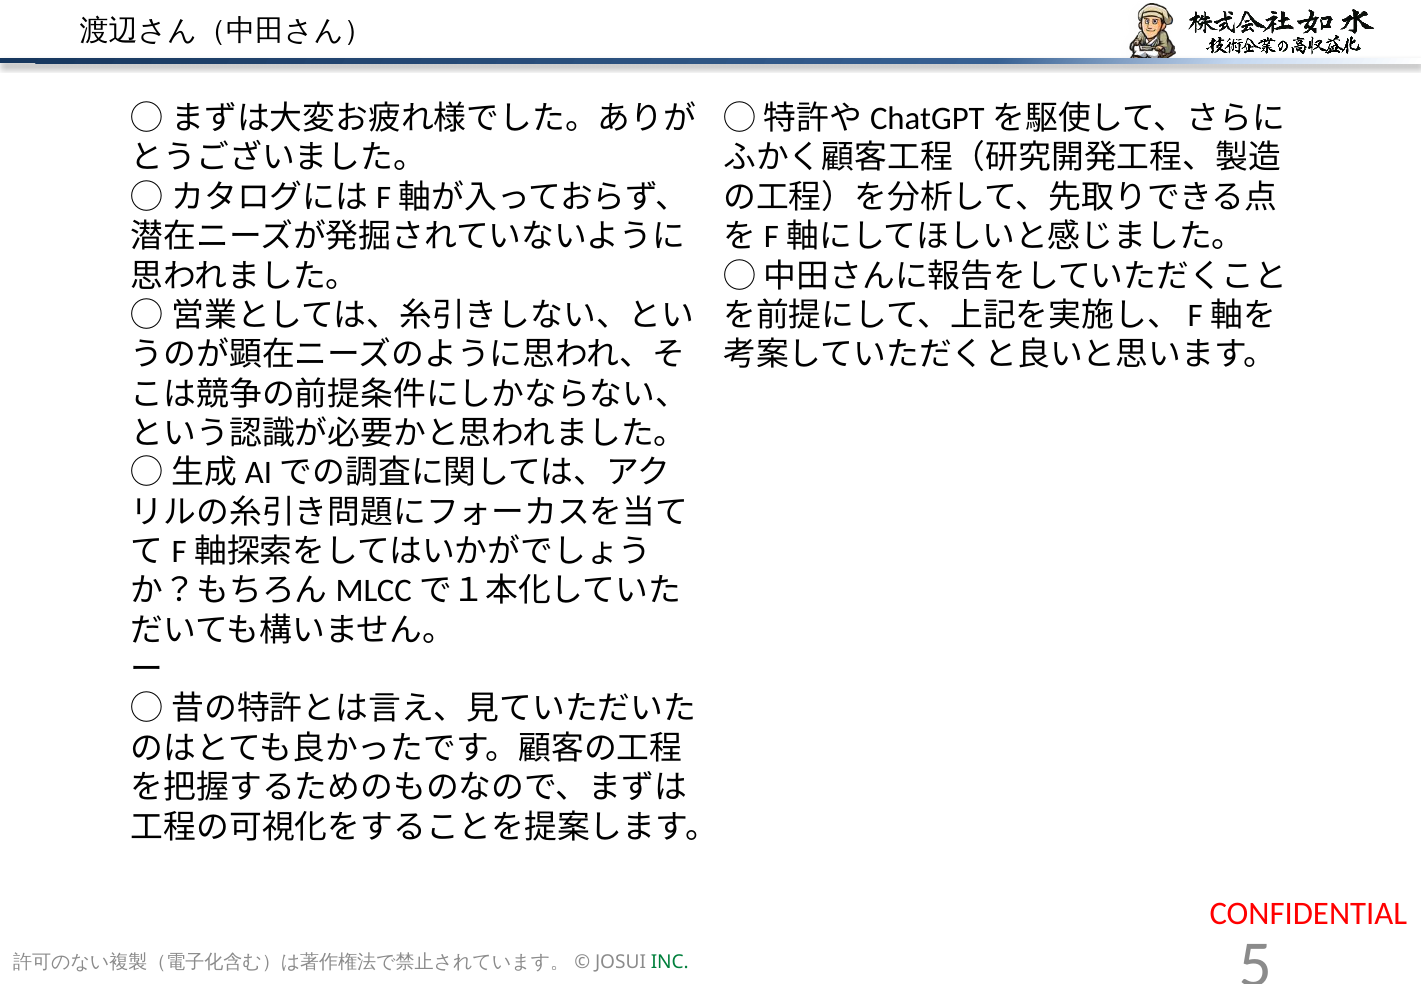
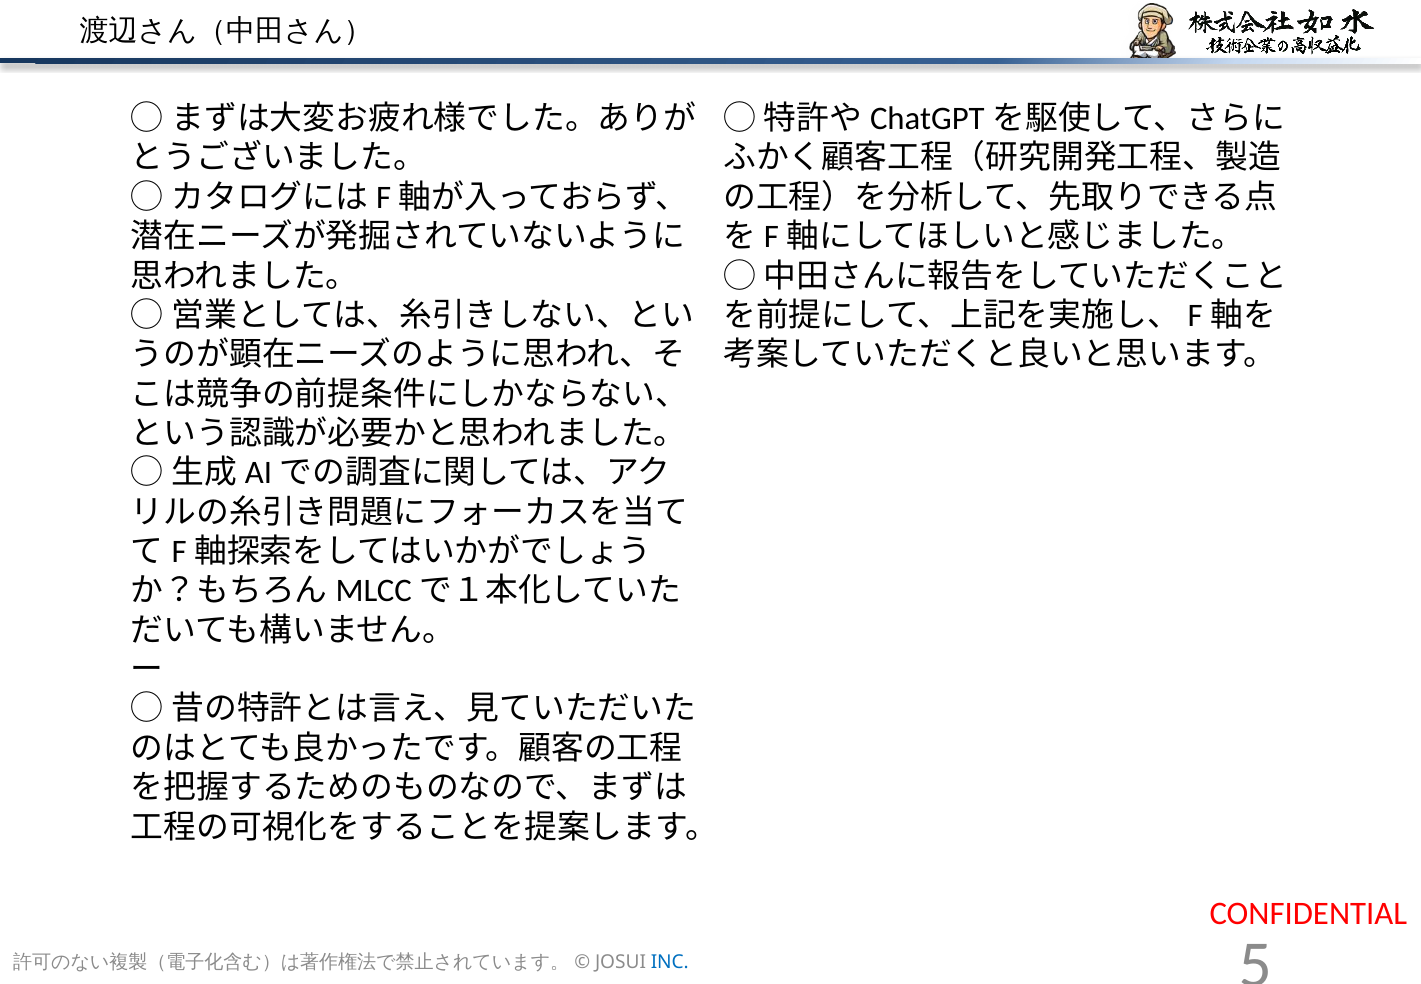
INC colour: green -> blue (670, 962)
